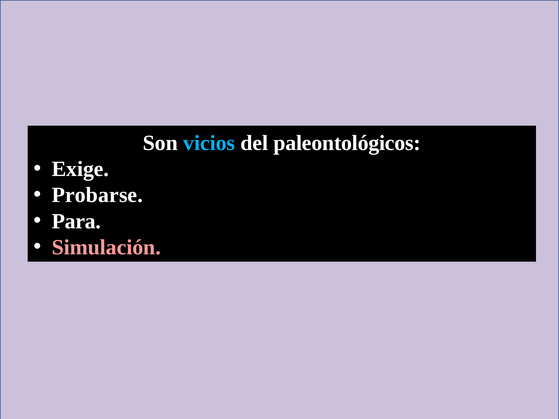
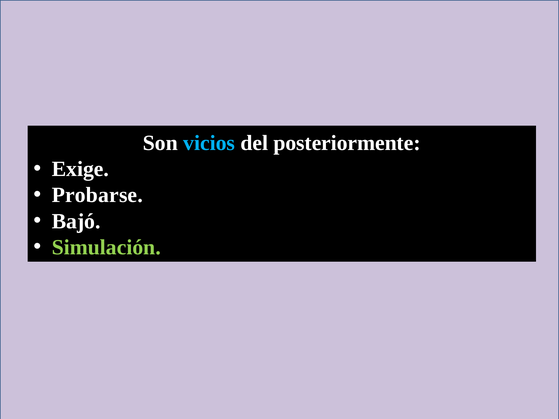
paleontológicos: paleontológicos -> posteriormente (347, 143)
Para: Para -> Bajó (76, 221)
Simulación colour: pink -> light green (106, 247)
